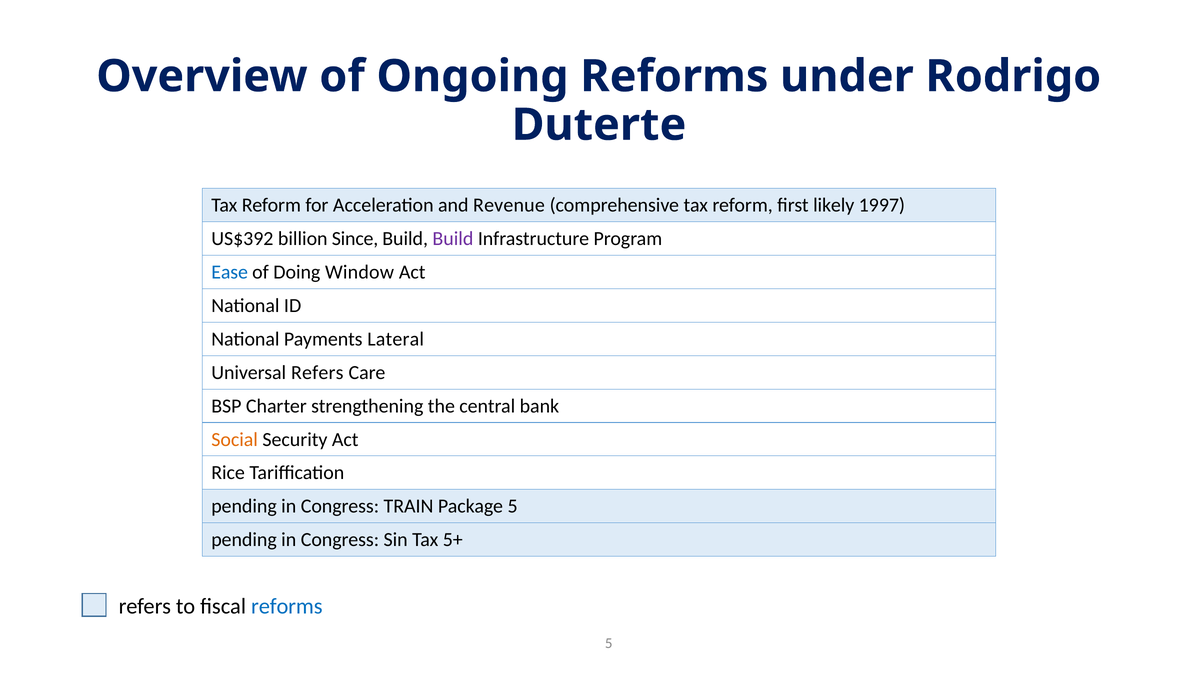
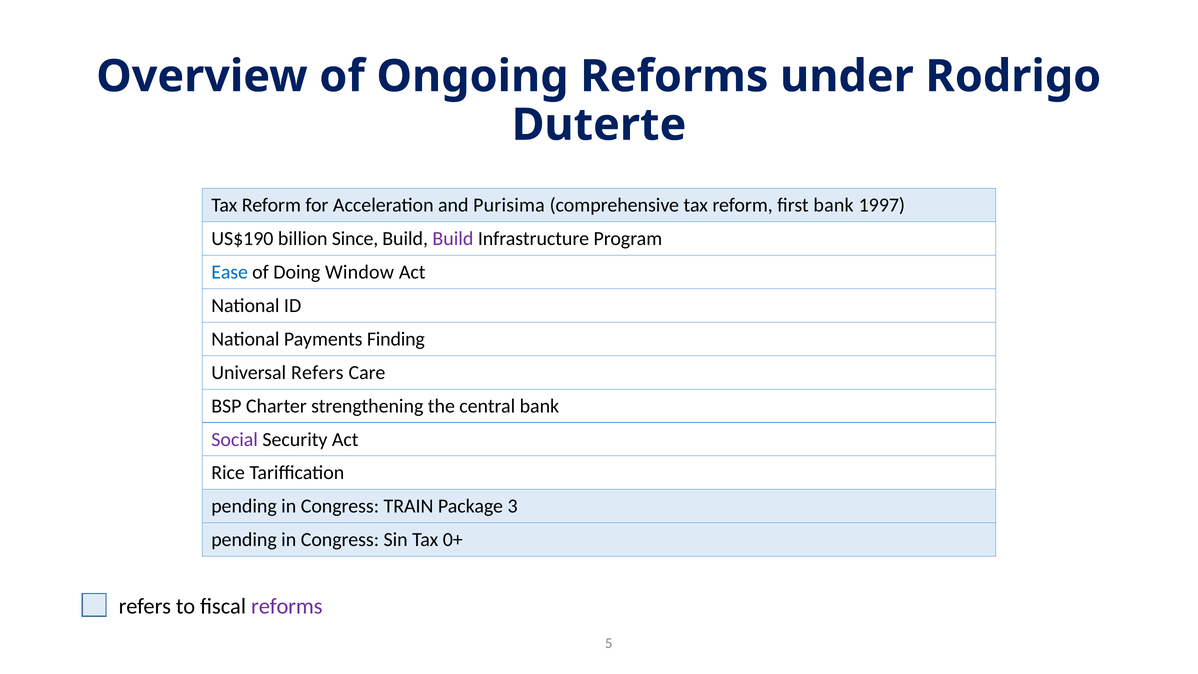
Revenue: Revenue -> Purisima (509, 205)
first likely: likely -> bank (834, 205)
US$392: US$392 -> US$190 (242, 239)
Lateral: Lateral -> Finding (396, 339)
Social colour: orange -> purple (235, 439)
Package 5: 5 -> 3 (513, 506)
5+: 5+ -> 0+ (453, 540)
reforms colour: blue -> purple (287, 606)
